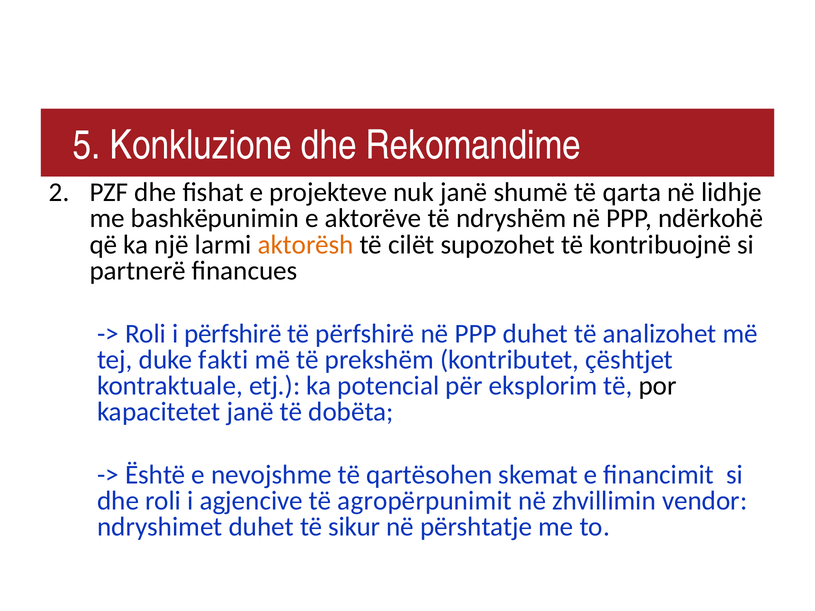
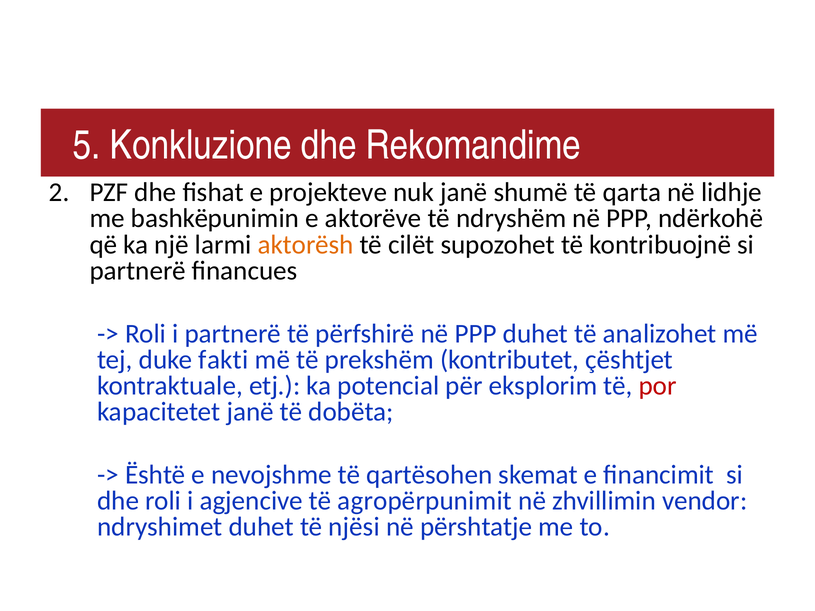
i përfshirë: përfshirë -> partnerë (233, 334)
por colour: black -> red (658, 386)
sikur: sikur -> njësi (354, 527)
